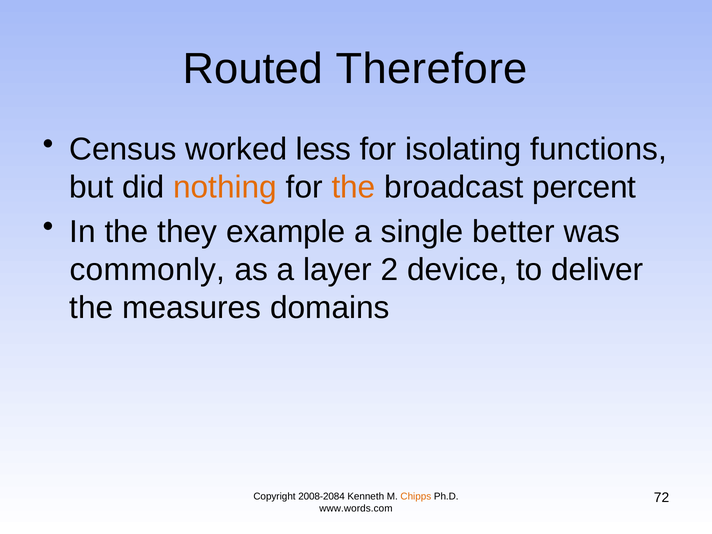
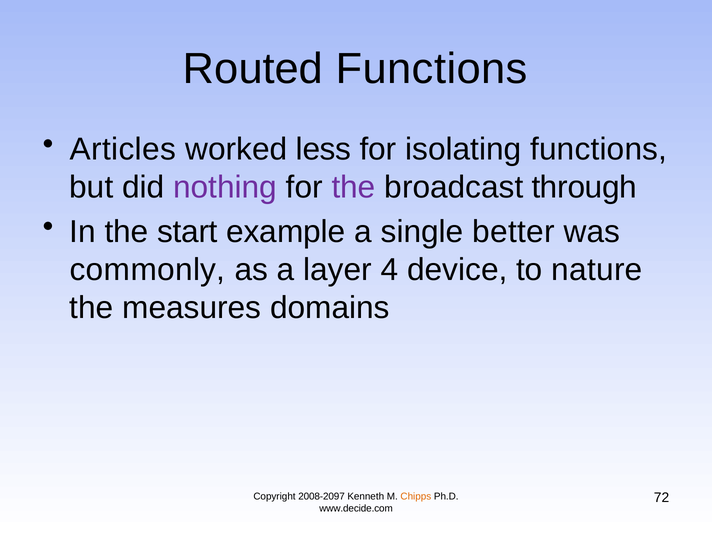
Routed Therefore: Therefore -> Functions (432, 69)
Census: Census -> Articles (123, 149)
nothing colour: orange -> purple (225, 187)
the colour: orange -> purple (354, 187)
percent: percent -> through (584, 187)
they: they -> start (187, 232)
2: 2 -> 4 (390, 270)
deliver: deliver -> nature (597, 270)
2008-2084: 2008-2084 -> 2008-2097 (322, 496)
www.words.com: www.words.com -> www.decide.com (356, 508)
